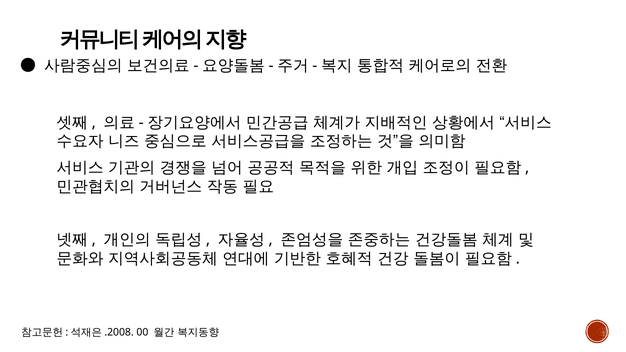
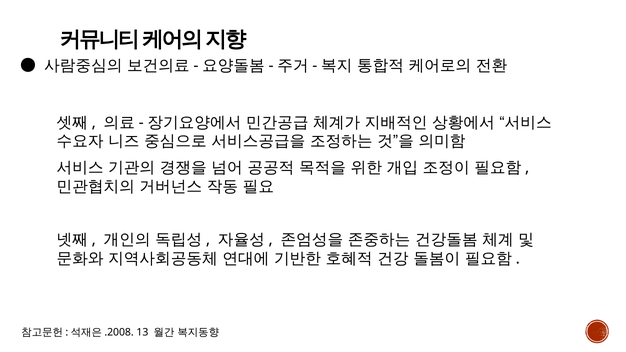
00: 00 -> 13 (142, 333)
